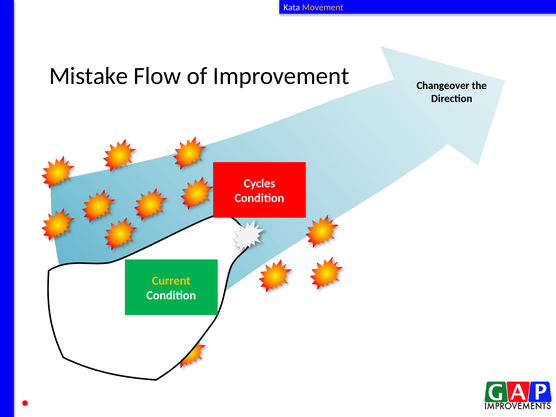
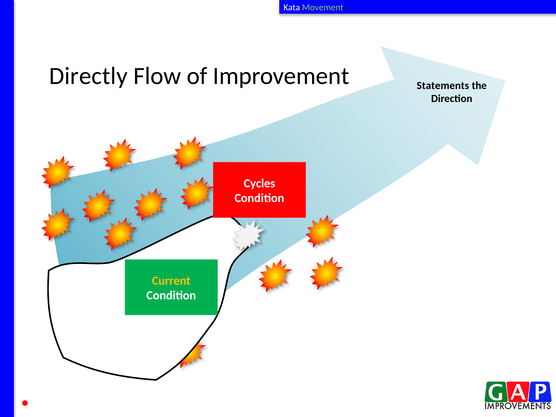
Movement colour: yellow -> light green (323, 7)
Mistake: Mistake -> Directly (88, 76)
Changeover: Changeover -> Statements (443, 86)
